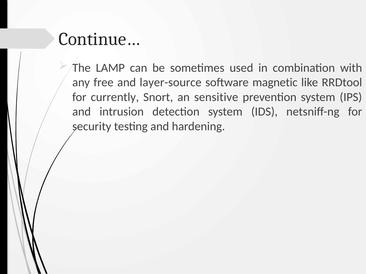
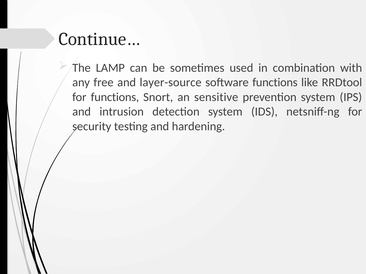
software magnetic: magnetic -> functions (275, 83)
for currently: currently -> functions (115, 97)
